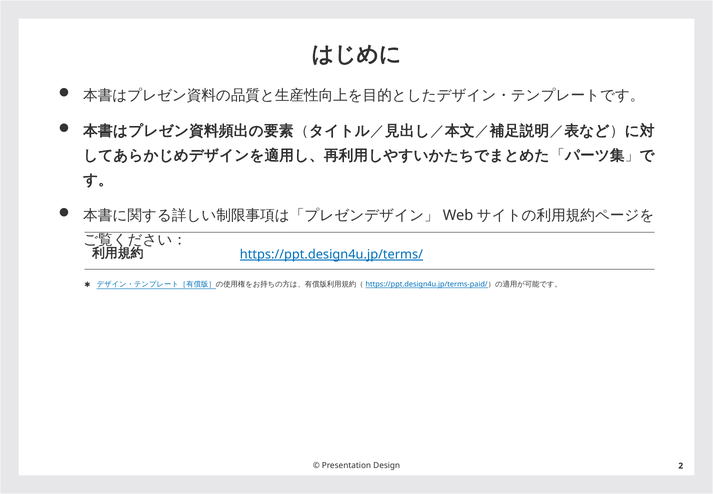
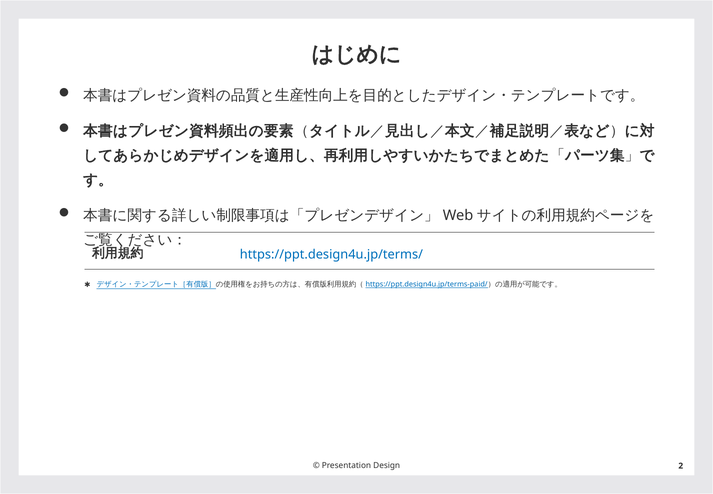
https://ppt.design4u.jp/terms/ underline: present -> none (331, 254)
